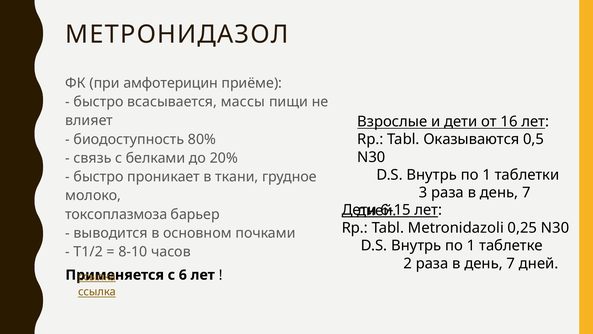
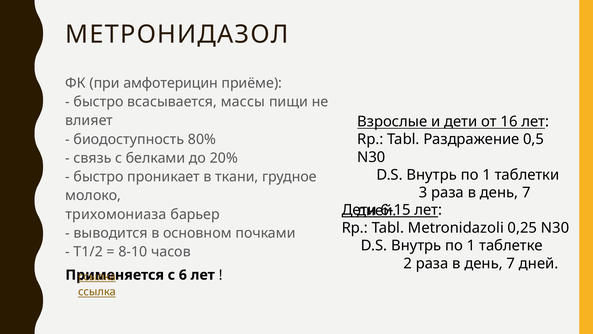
Оказываются: Оказываются -> Раздражение (471, 139)
токсоплазмоза: токсоплазмоза -> трихомониаза (116, 214)
